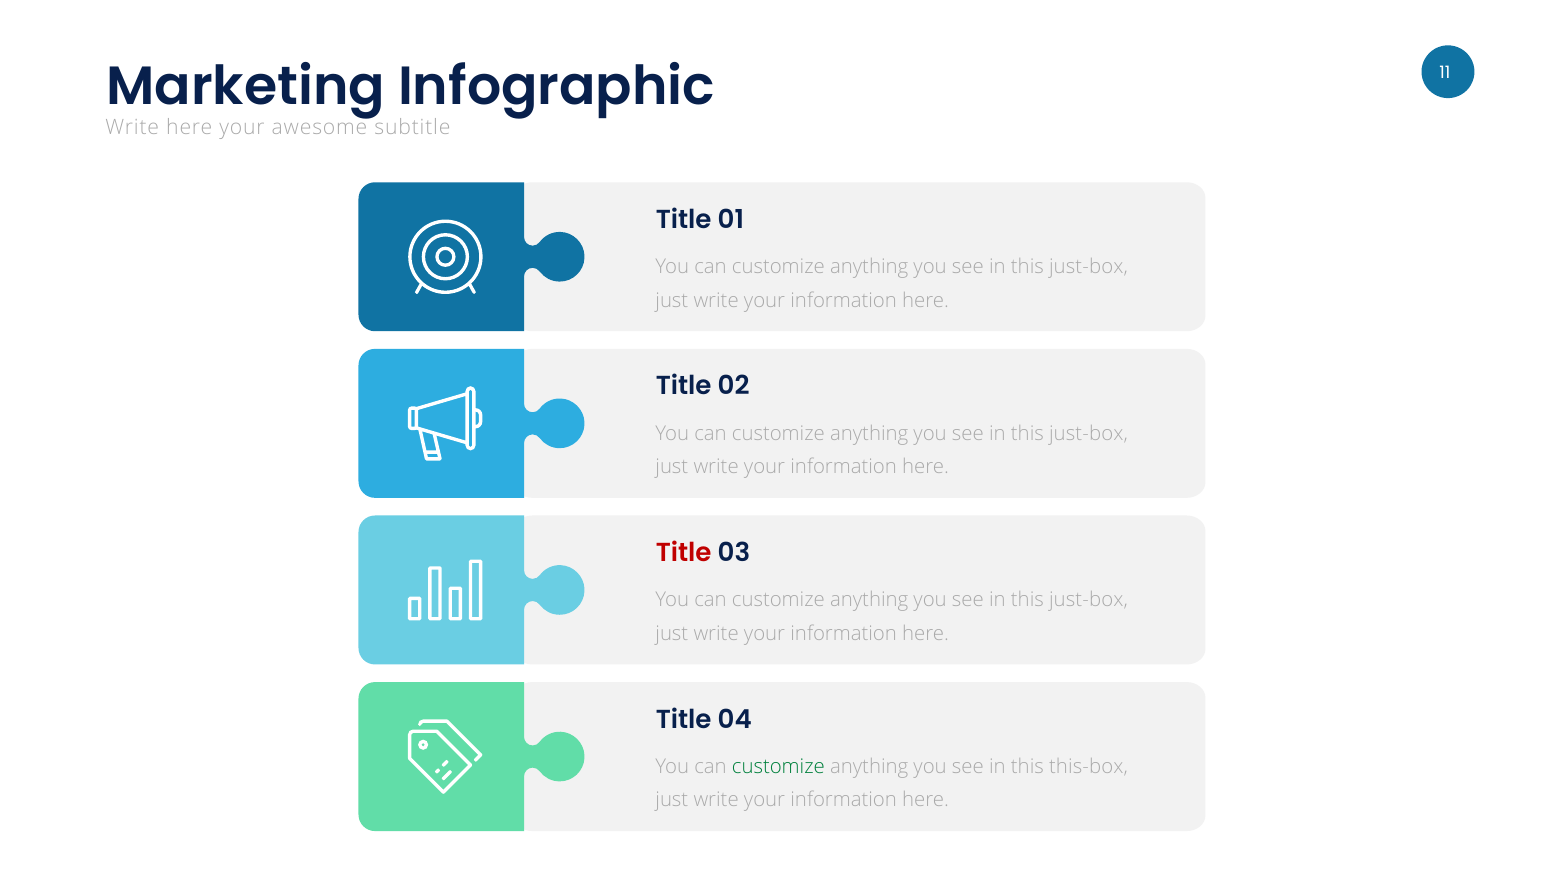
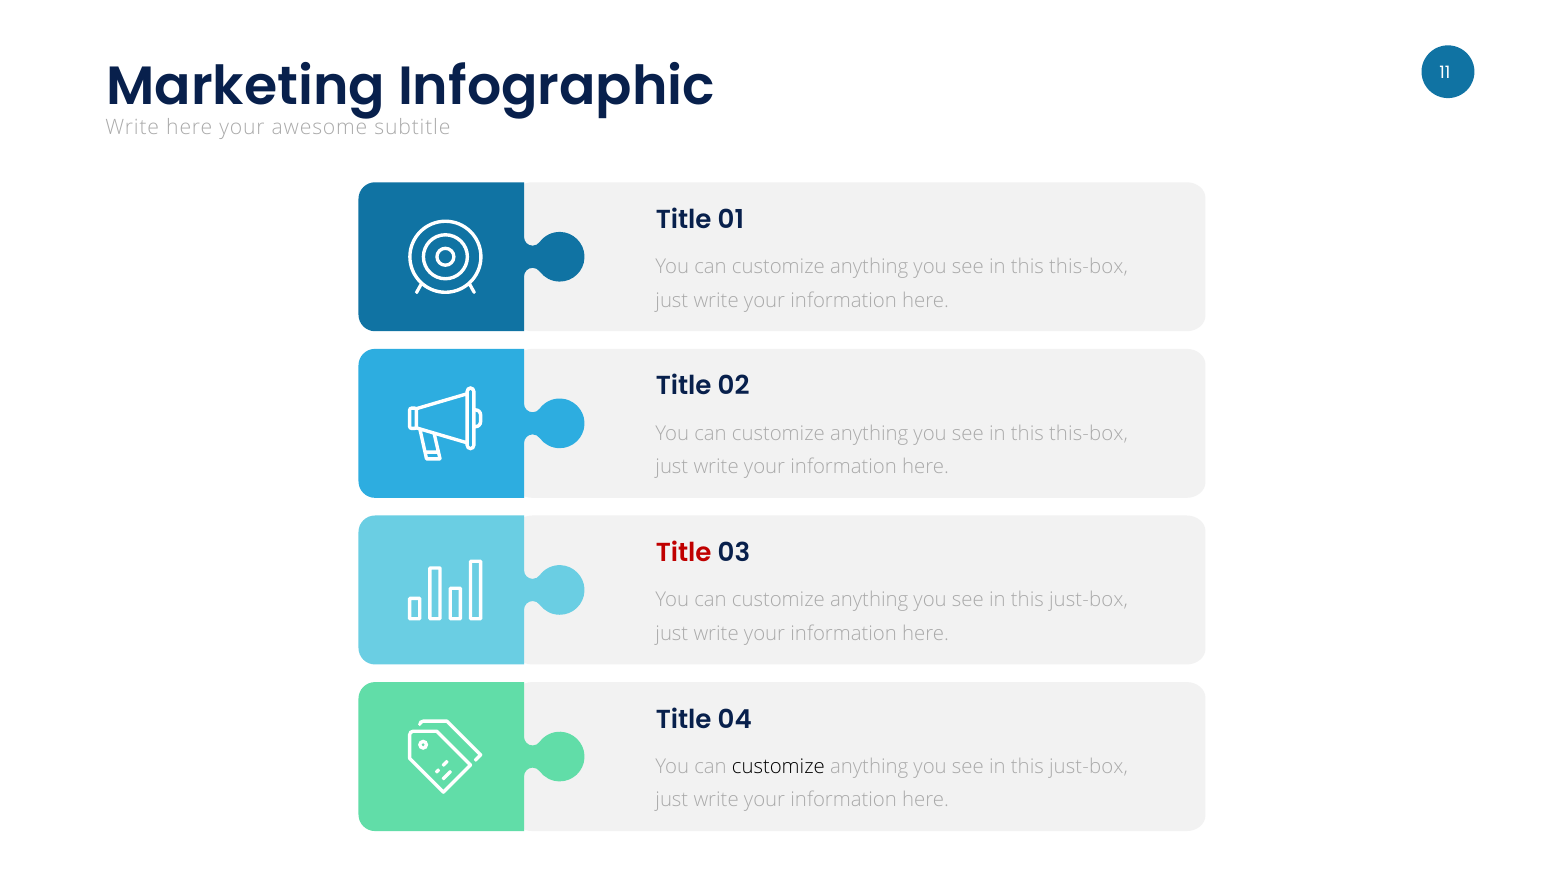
just-box: just-box -> this-box (1088, 267)
just-box: just-box -> this-box (1088, 434)
customize colour: green -> black (778, 767)
this-box: this-box -> just-box (1088, 767)
